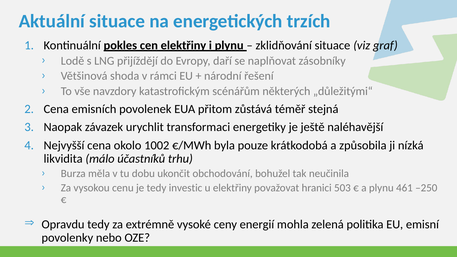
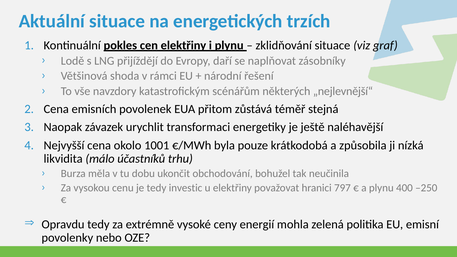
„důležitými“: „důležitými“ -> „nejlevnější“ (343, 91)
1002: 1002 -> 1001 (157, 145)
503: 503 -> 797 (342, 188)
461: 461 -> 400 (404, 188)
